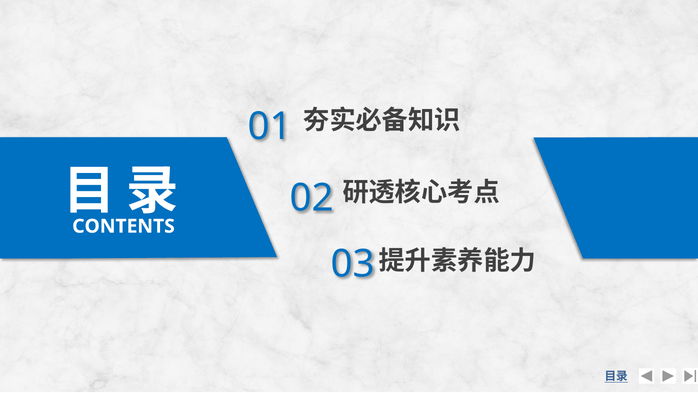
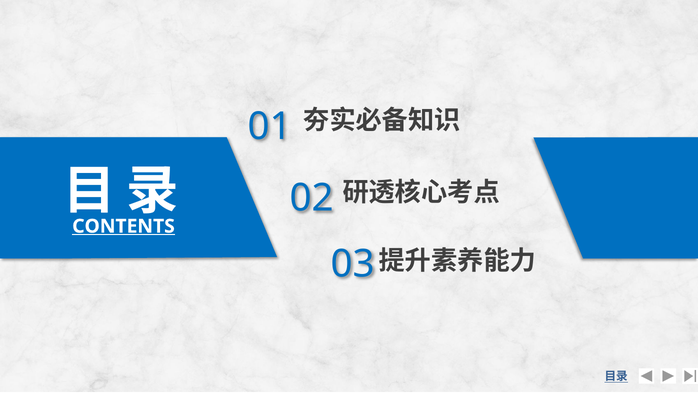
CONTENTS underline: none -> present (123, 226)
